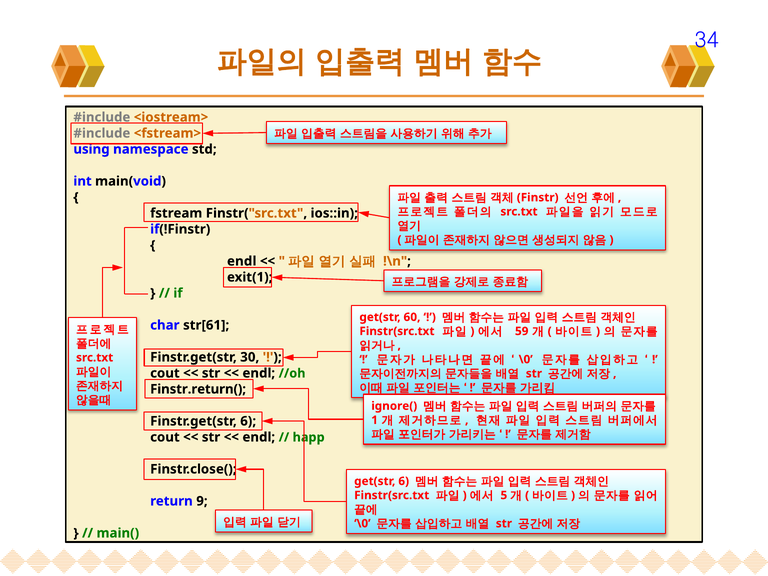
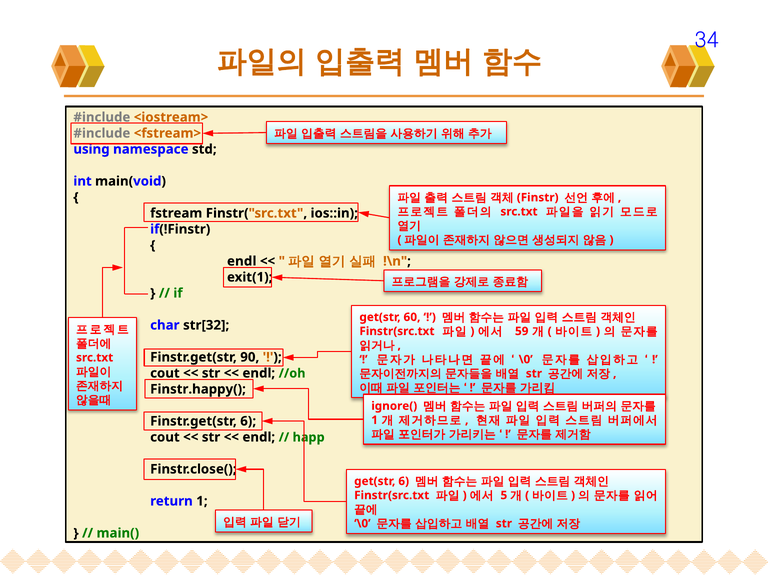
str[61: str[61 -> str[32 (206, 325)
30: 30 -> 90 (250, 357)
Finstr.return(: Finstr.return( -> Finstr.happy( (198, 389)
return 9: 9 -> 1 (202, 501)
